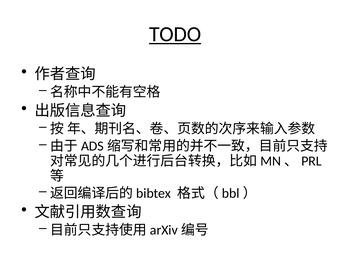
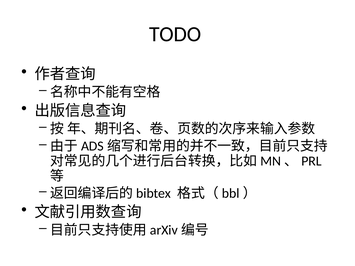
TODO underline: present -> none (175, 34)
